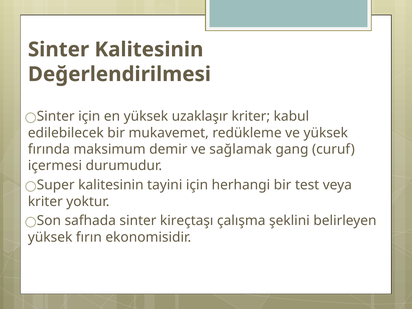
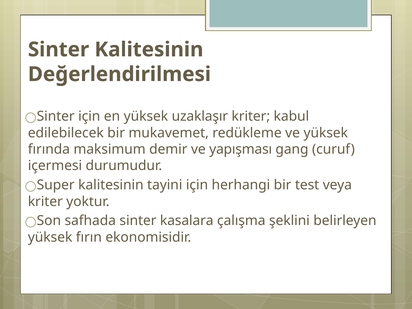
sağlamak: sağlamak -> yapışması (241, 149)
kireçtaşı: kireçtaşı -> kasalara (187, 221)
